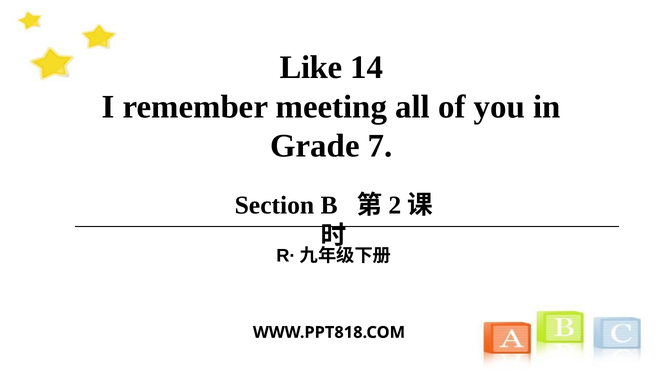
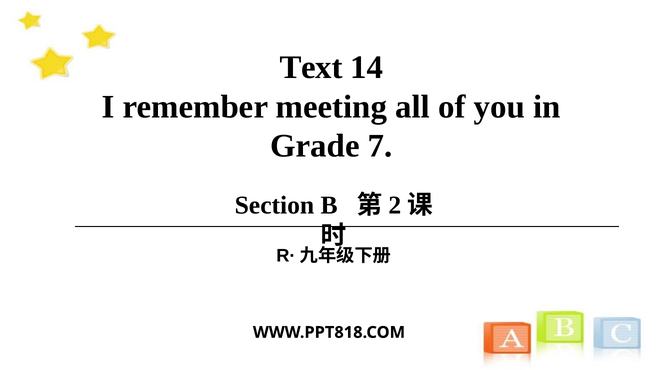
Like: Like -> Text (311, 67)
